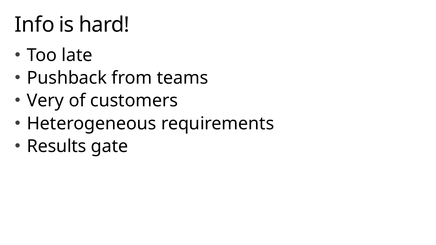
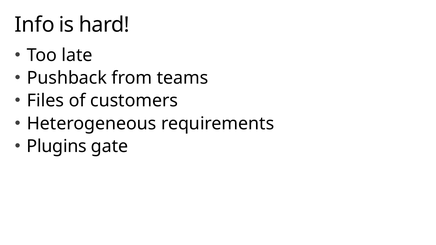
Very: Very -> Files (45, 101)
Results: Results -> Plugins (57, 146)
